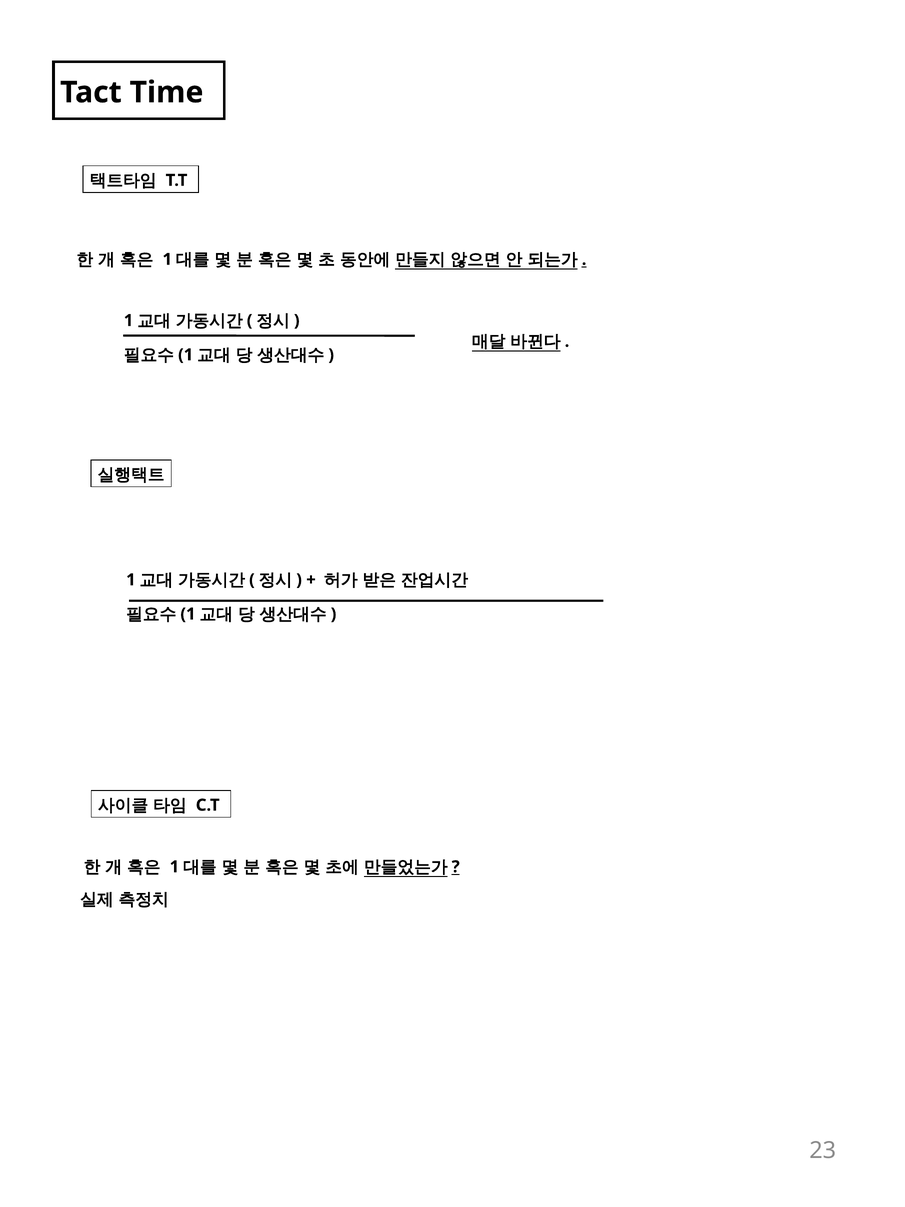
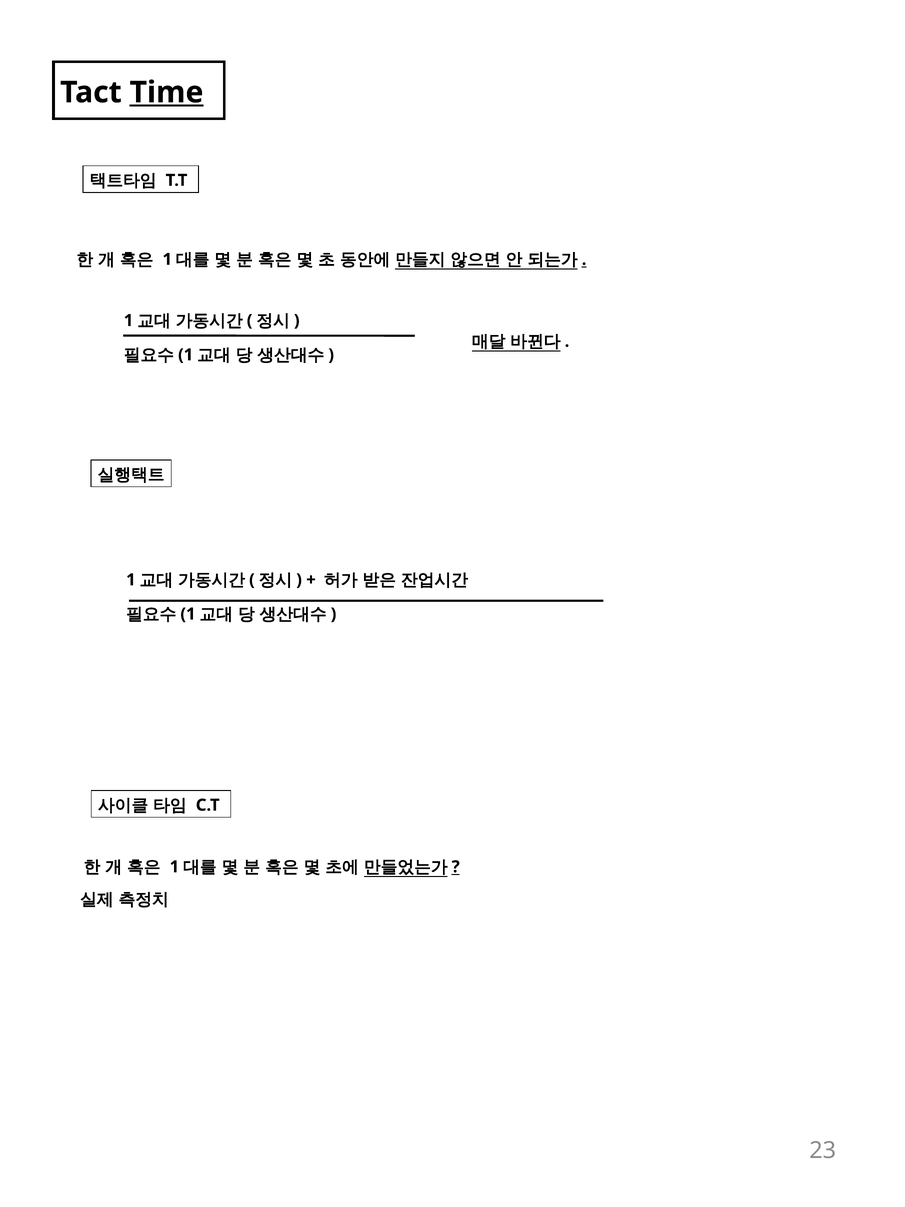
Time underline: none -> present (167, 92)
